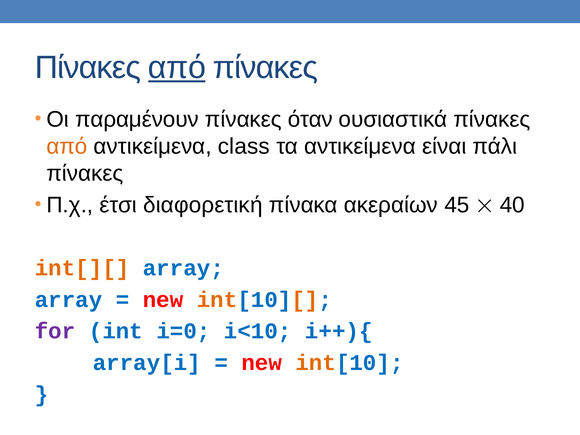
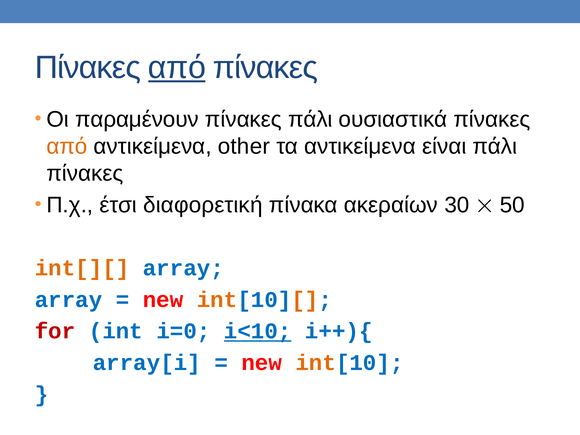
πίνακες όταν: όταν -> πάλι (310, 119)
class: class -> other (244, 146)
45: 45 -> 30 (457, 205)
40: 40 -> 50 (512, 205)
for colour: purple -> red (55, 331)
i<10 underline: none -> present (258, 331)
